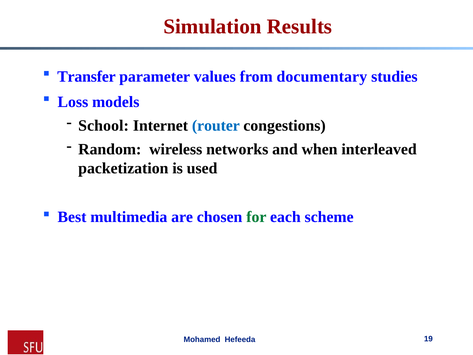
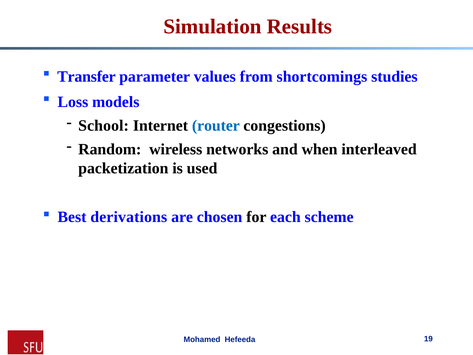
documentary: documentary -> shortcomings (322, 77)
multimedia: multimedia -> derivations (129, 217)
for colour: green -> black (256, 217)
